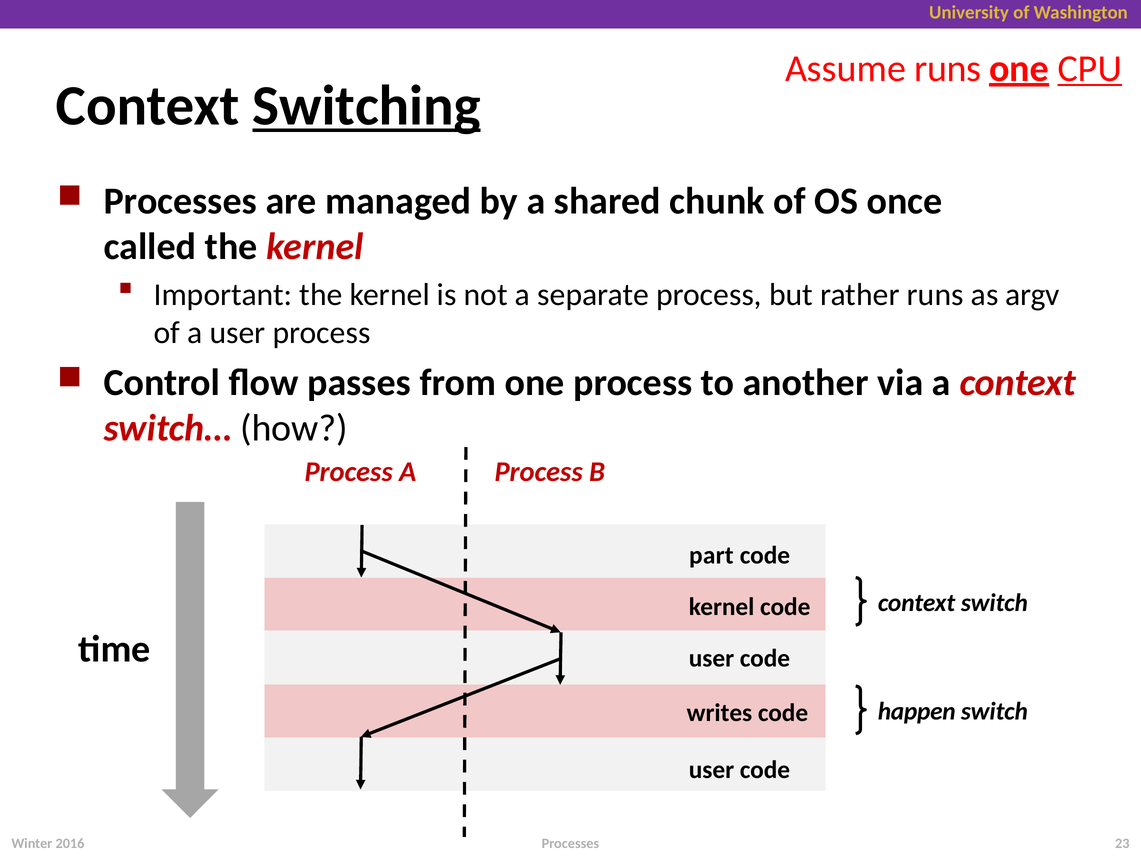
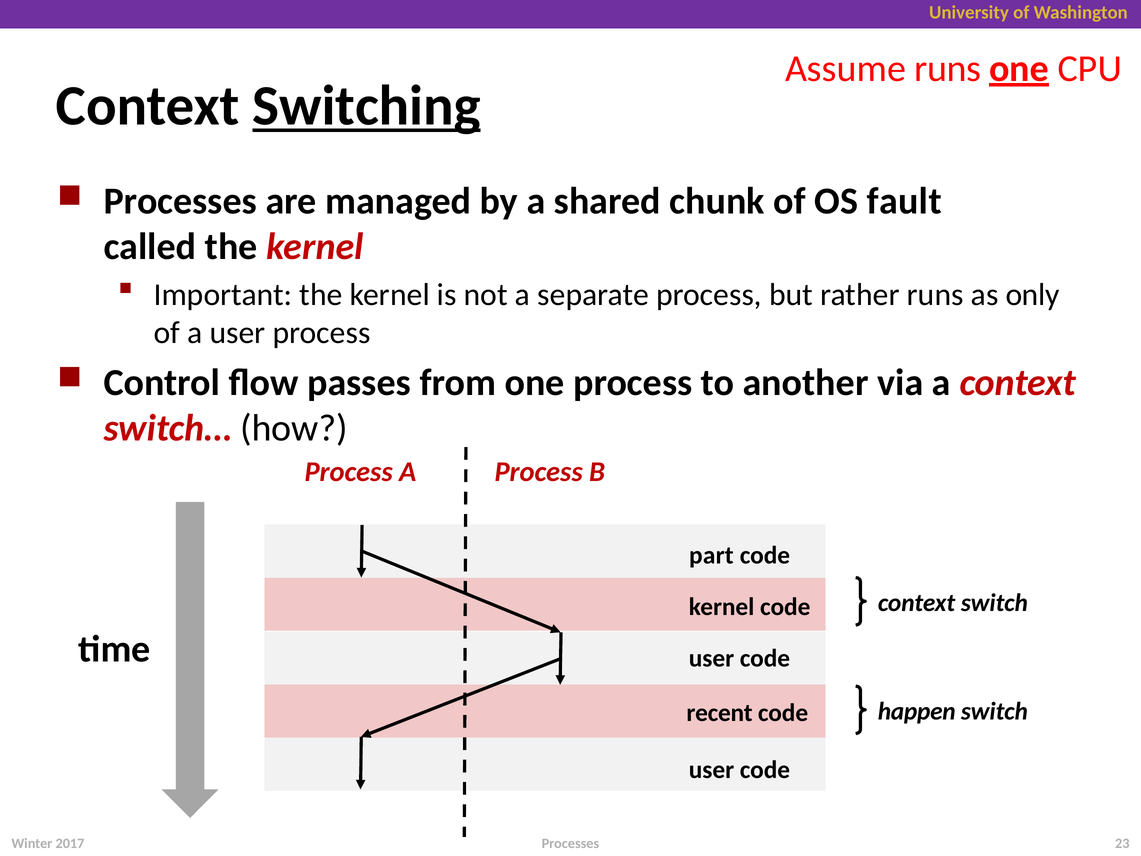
CPU underline: present -> none (1090, 69)
once: once -> fault (904, 201)
argv: argv -> only (1033, 295)
writes: writes -> recent (720, 713)
2016: 2016 -> 2017 (70, 843)
